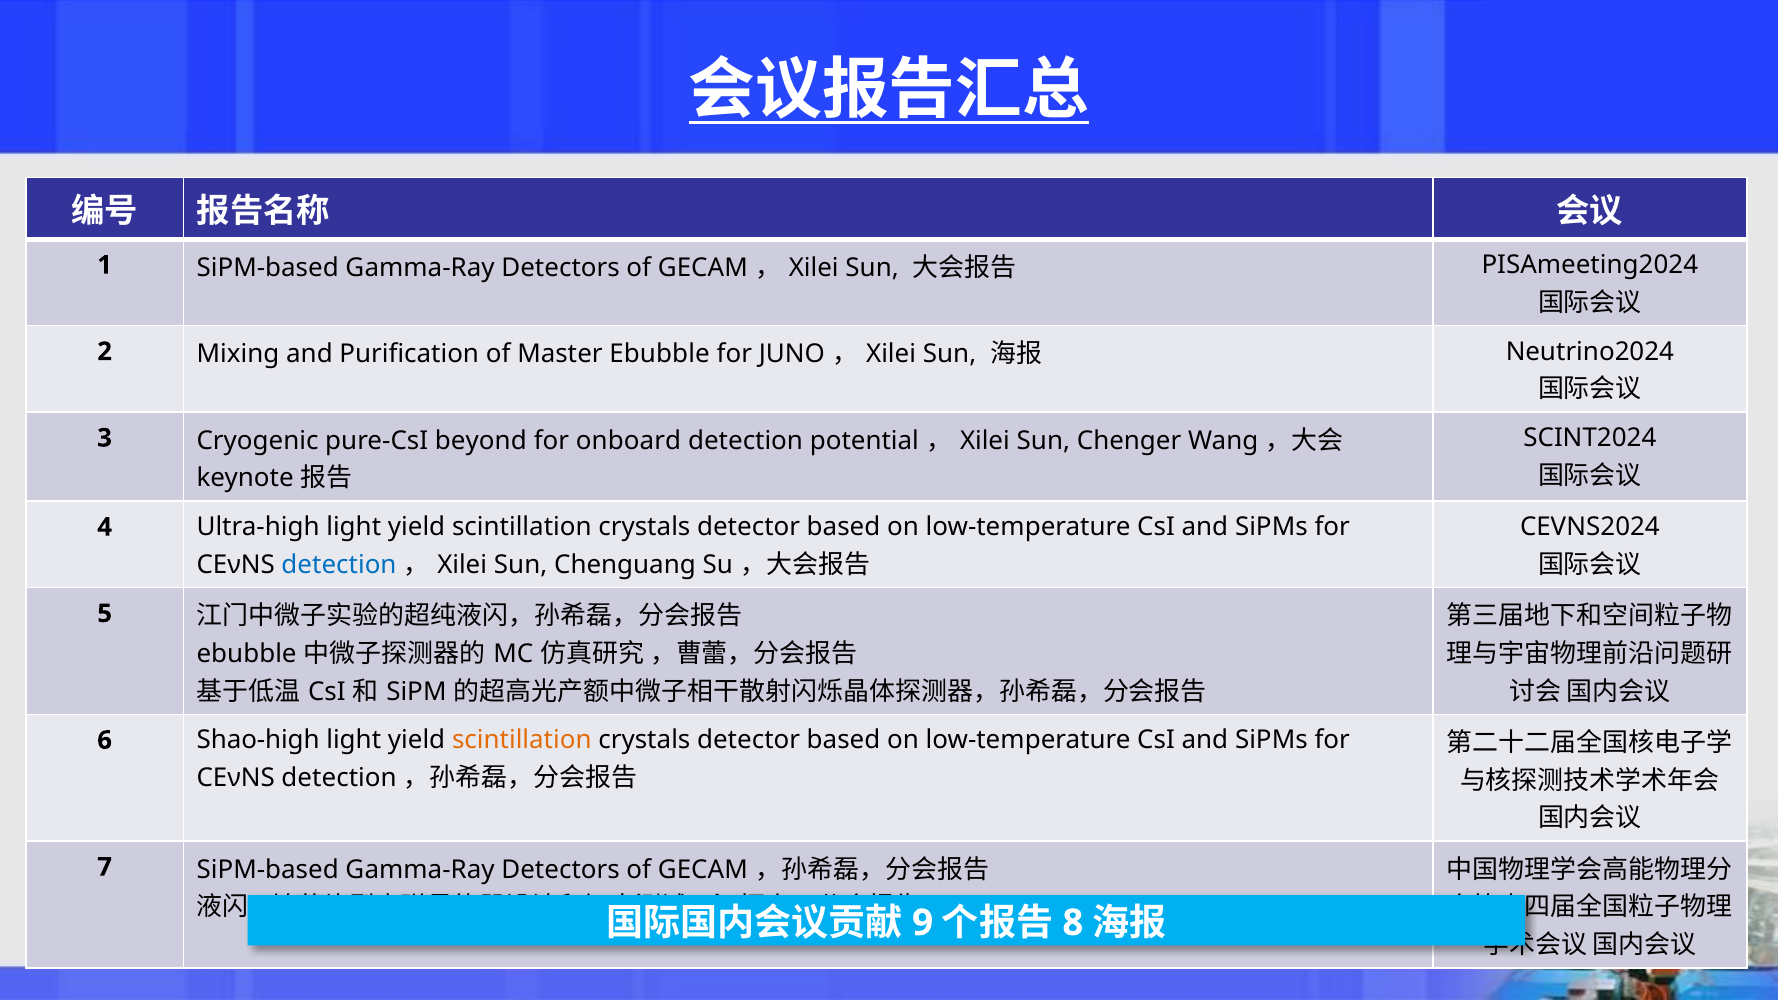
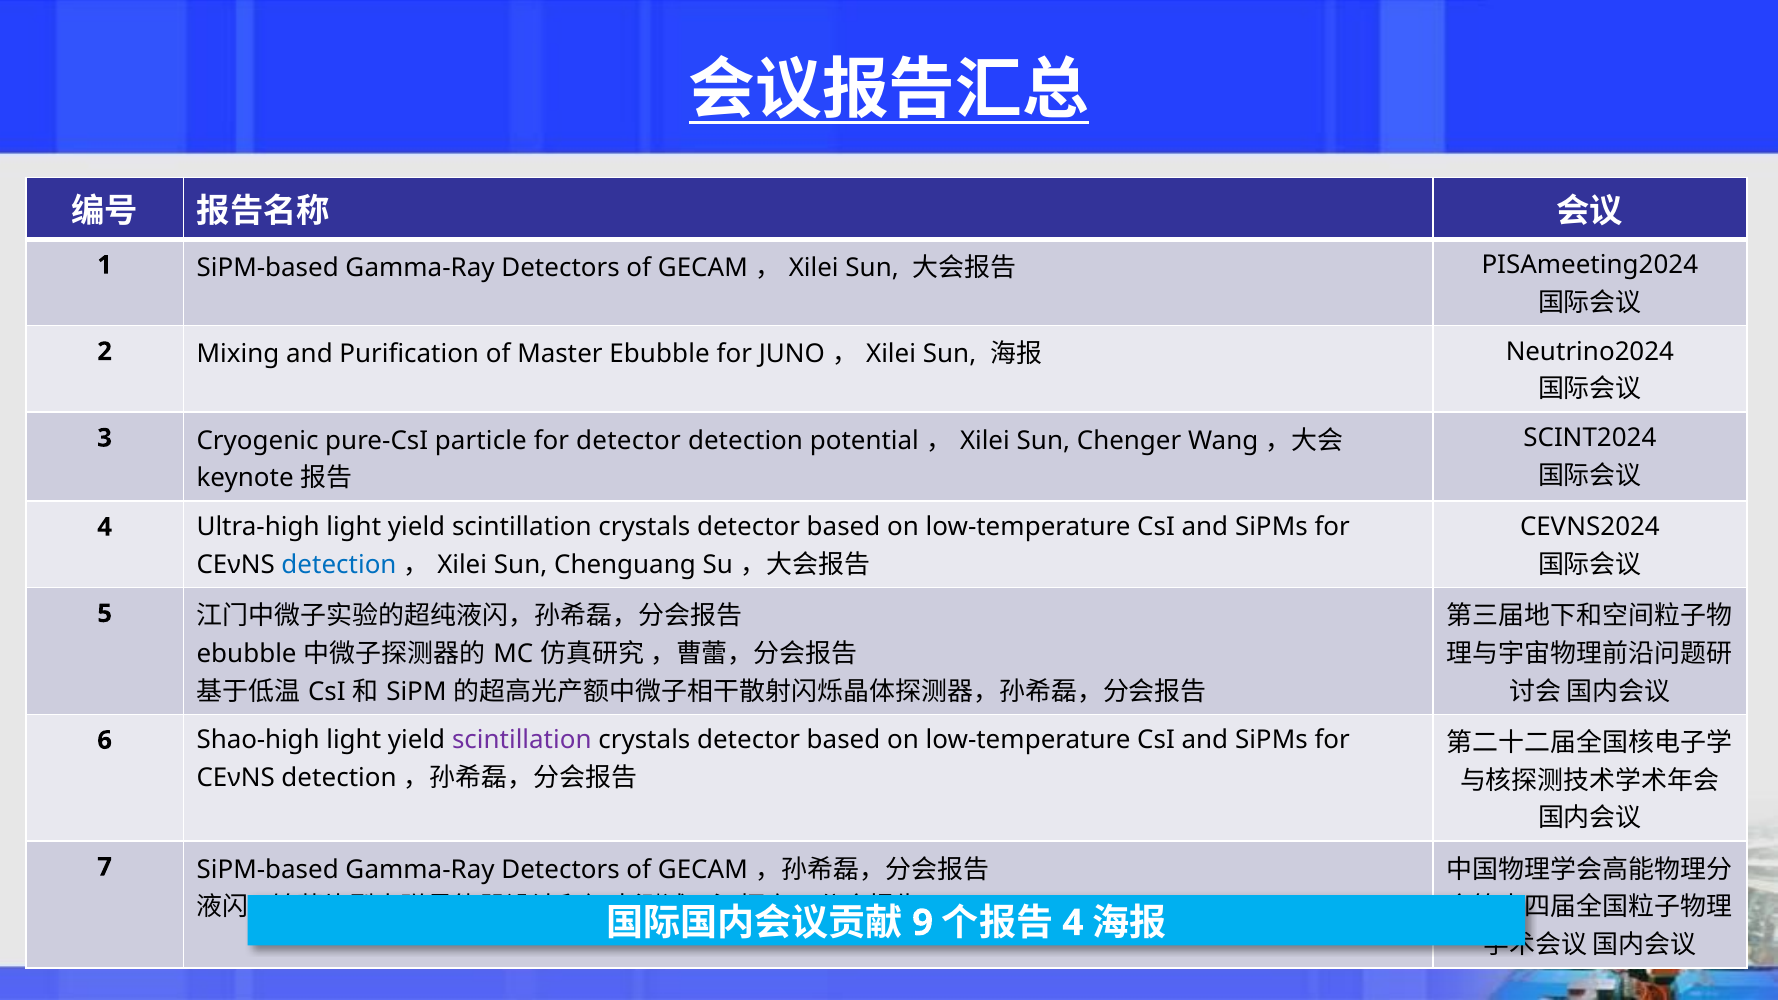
beyond: beyond -> particle (481, 441)
for onboard: onboard -> detector (628, 441)
scintillation colour: orange -> purple (522, 740)
8: 8 -> 4 (1073, 923)
